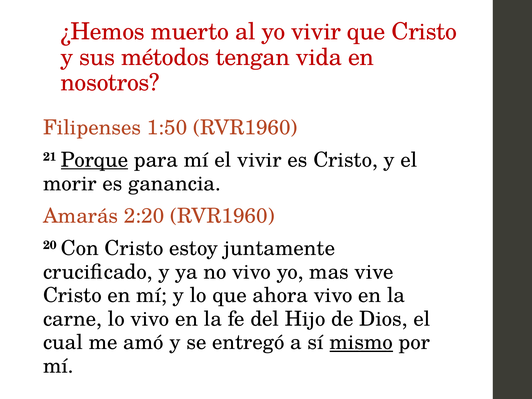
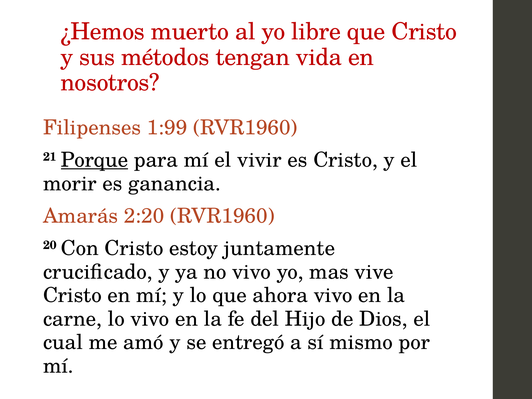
yo vivir: vivir -> libre (316, 32)
1:50: 1:50 -> 1:99 (167, 128)
mismo underline: present -> none (361, 342)
